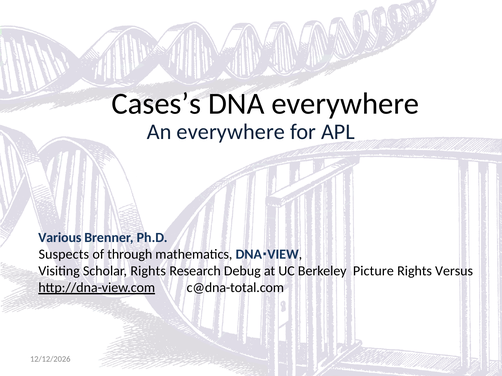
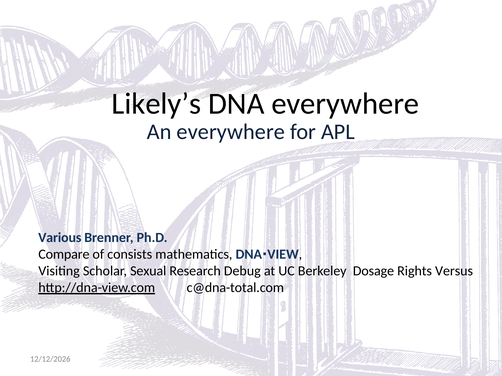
Cases’s: Cases’s -> Likely’s (156, 104)
Suspects: Suspects -> Compare (64, 254)
through: through -> consists (130, 254)
Scholar Rights: Rights -> Sexual (148, 271)
Picture: Picture -> Dosage (373, 271)
